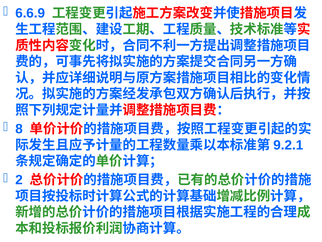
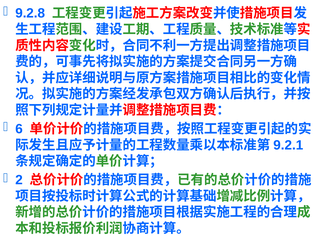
6.6.9: 6.6.9 -> 9.2.8 (30, 13)
8: 8 -> 6 (19, 129)
